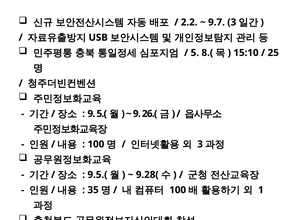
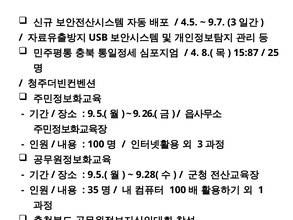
2.2: 2.2 -> 4.5 (189, 22)
5: 5 -> 4 (195, 53)
15:10: 15:10 -> 15:87 (246, 53)
